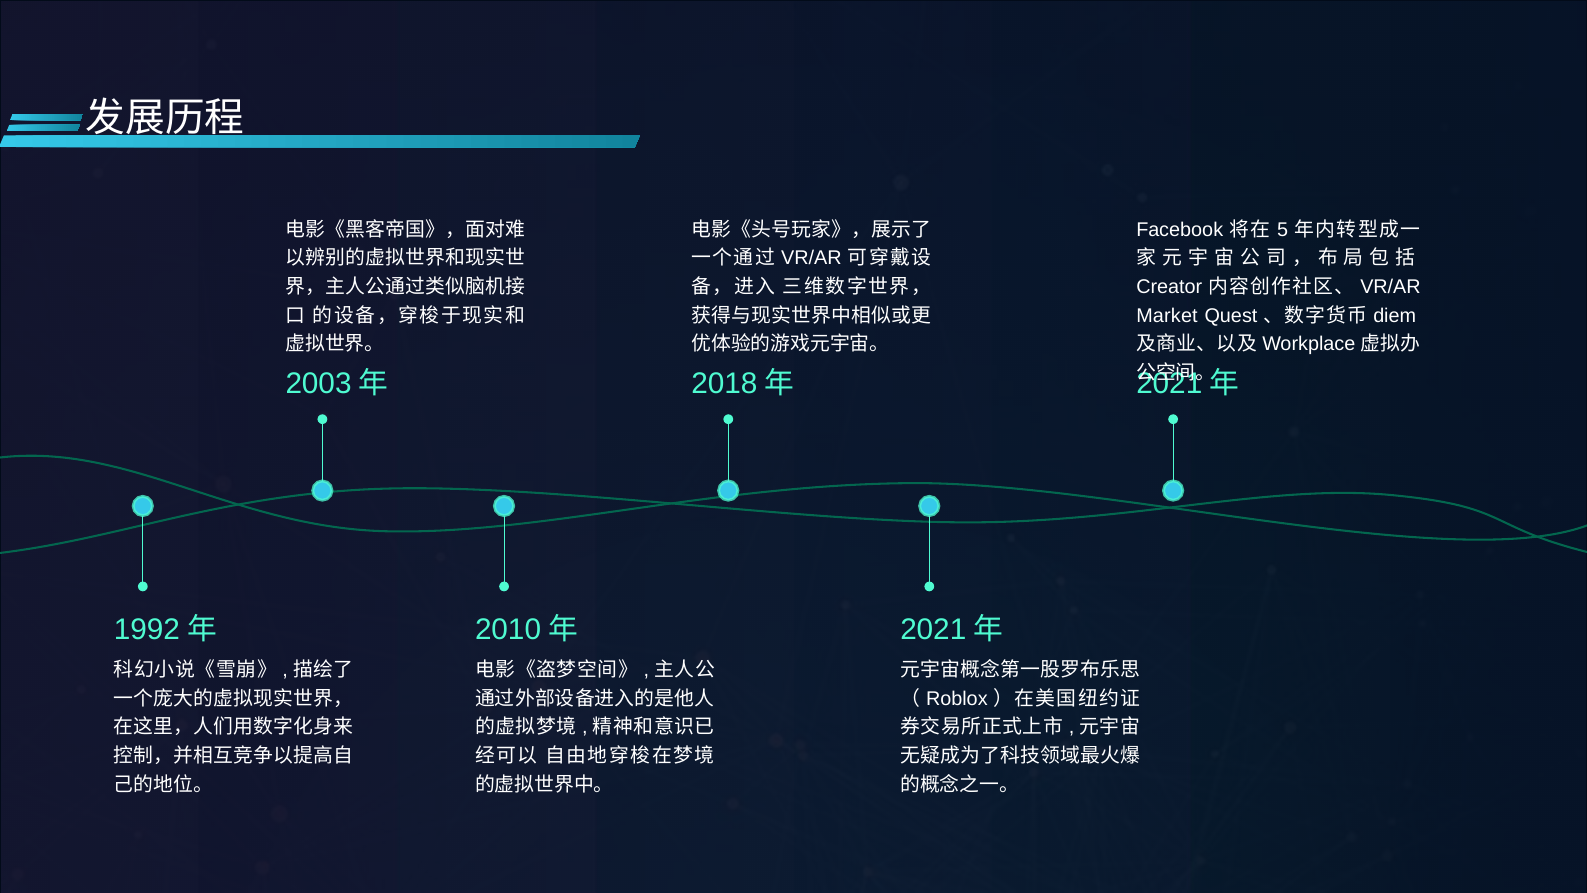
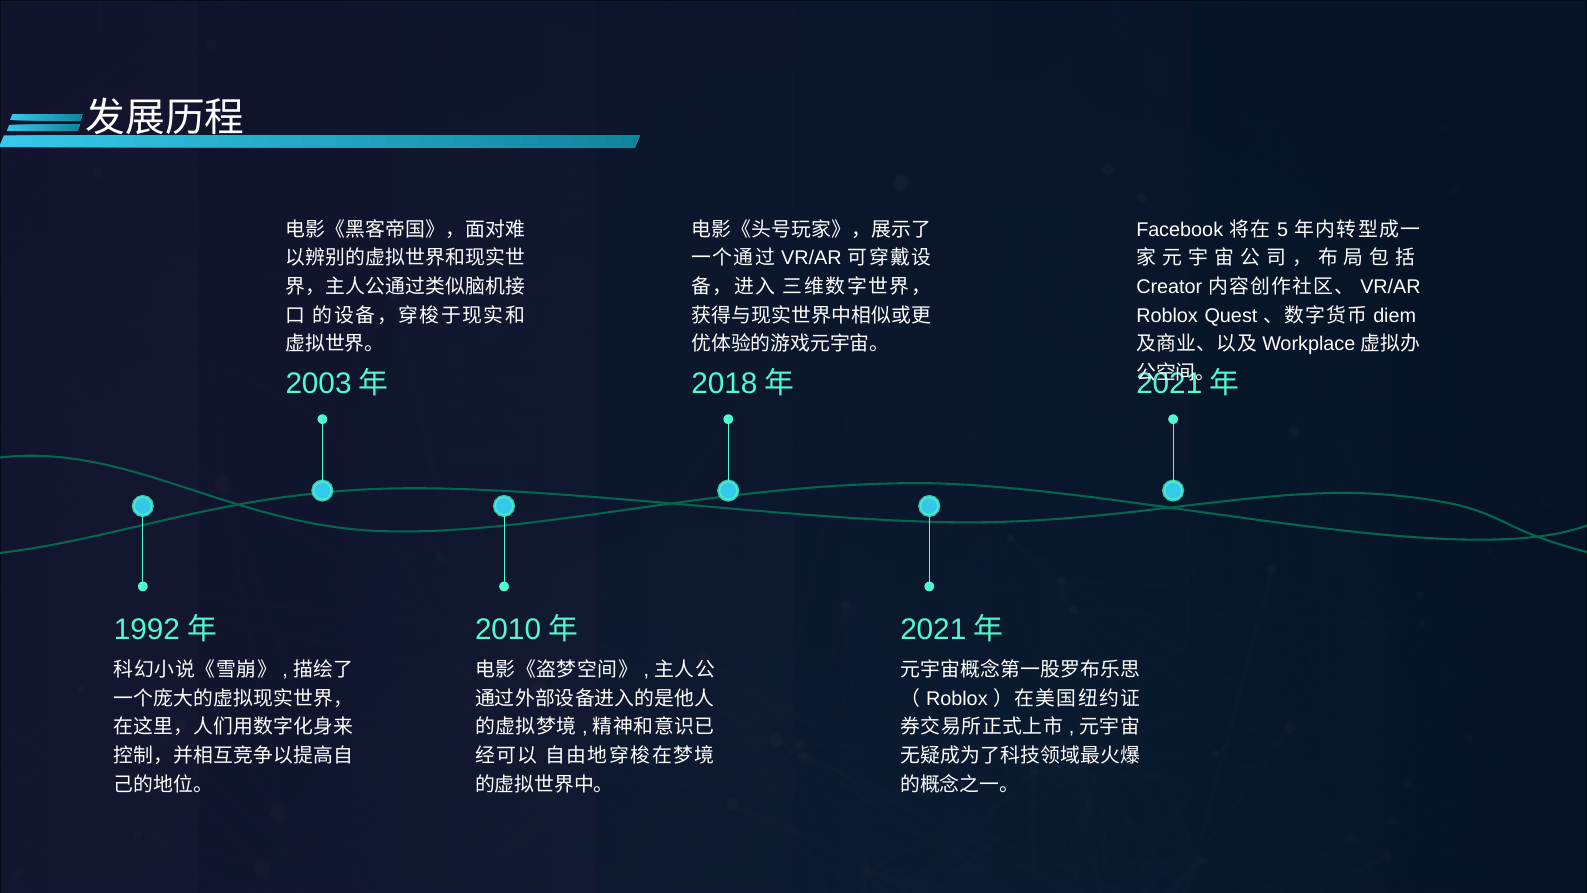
Market: Market -> Roblox (1167, 315)
